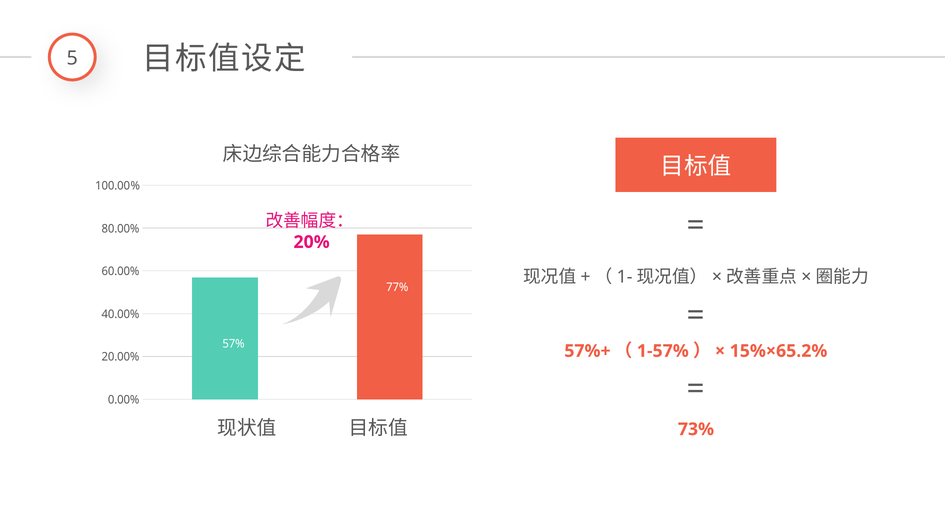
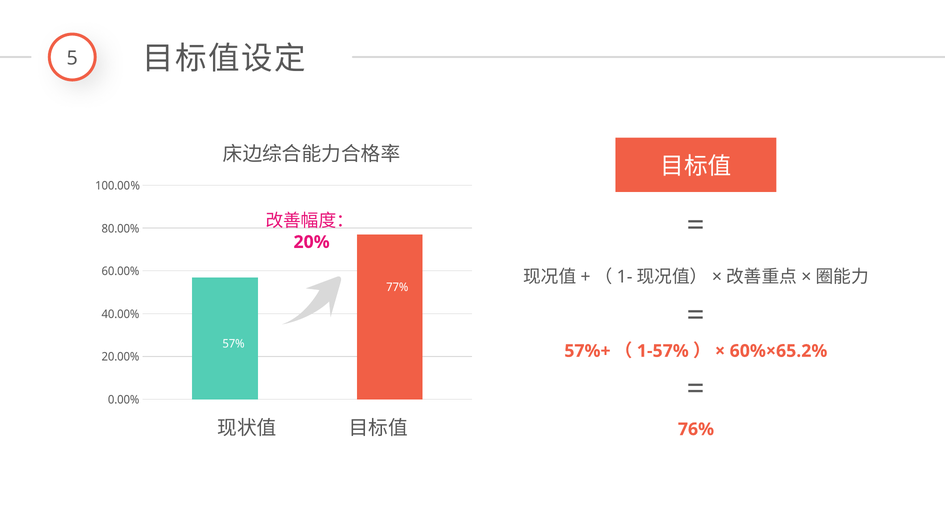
15%×65.2%: 15%×65.2% -> 60%×65.2% (779, 351)
73%: 73% -> 76% (696, 430)
